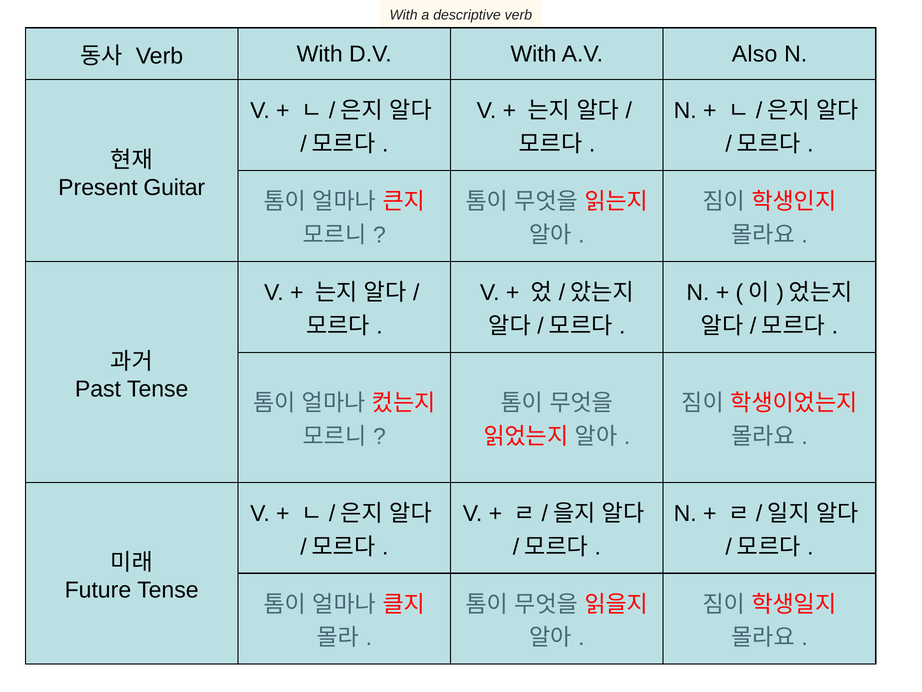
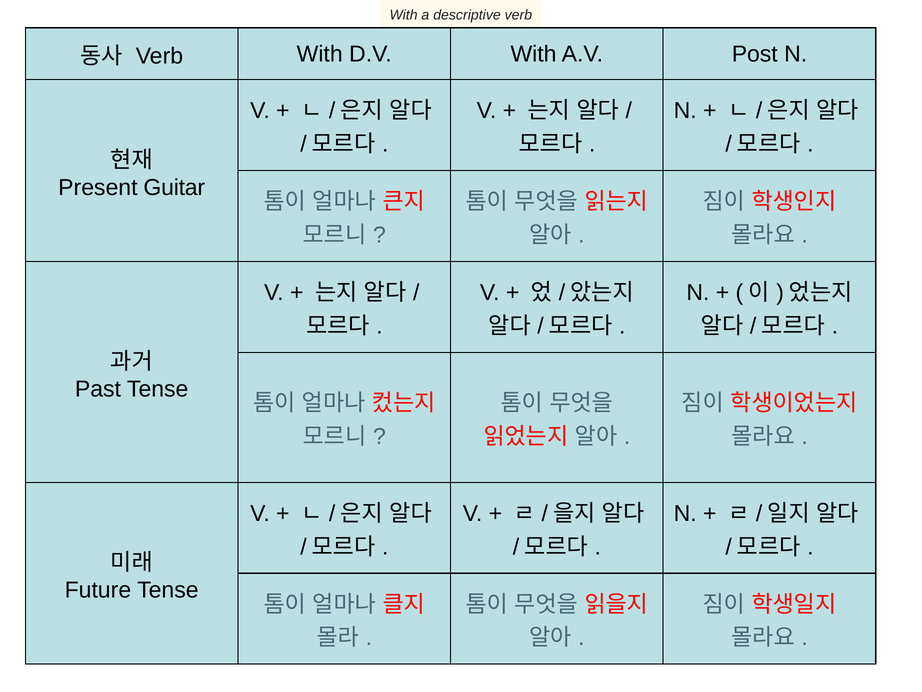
Also: Also -> Post (755, 54)
